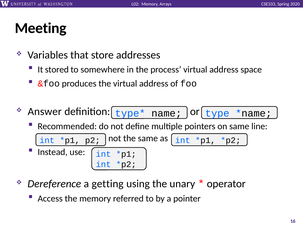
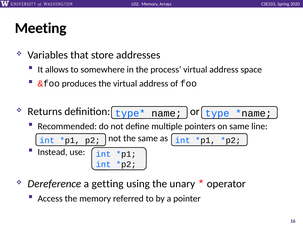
stored: stored -> allows (57, 70)
Answer: Answer -> Returns (45, 112)
